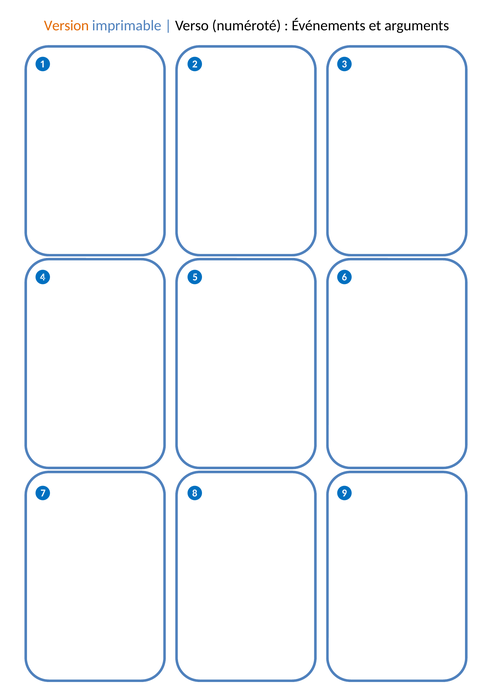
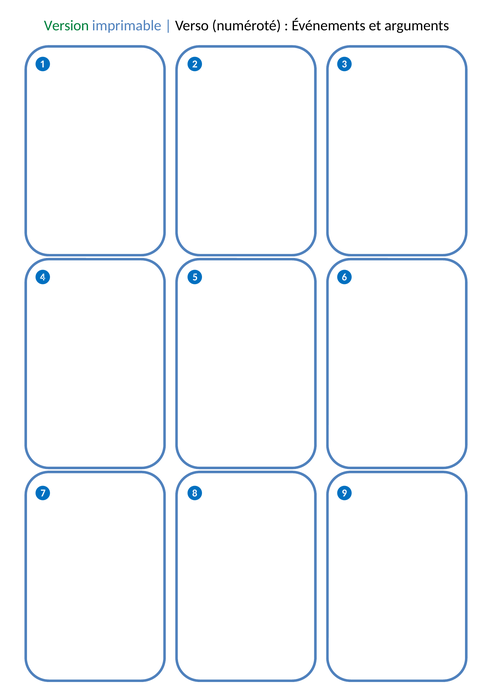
Version colour: orange -> green (66, 26)
